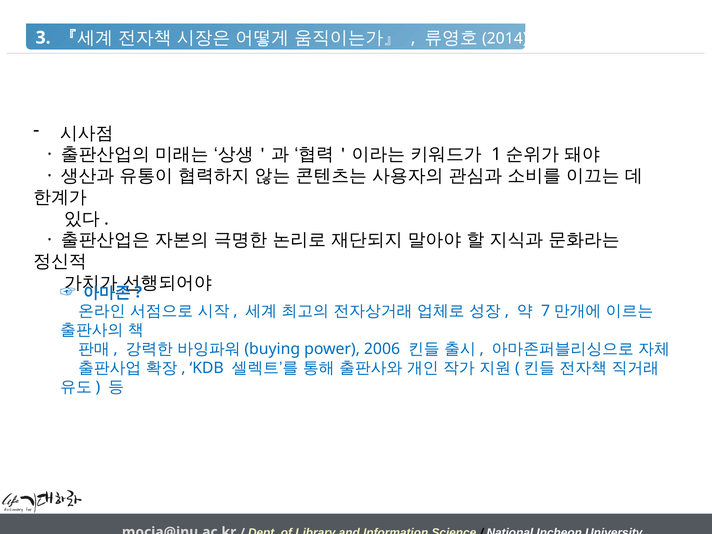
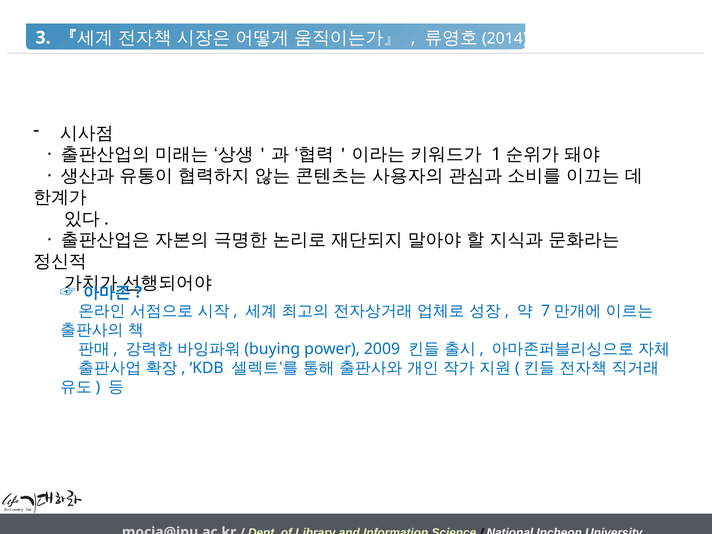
2006: 2006 -> 2009 (382, 349)
